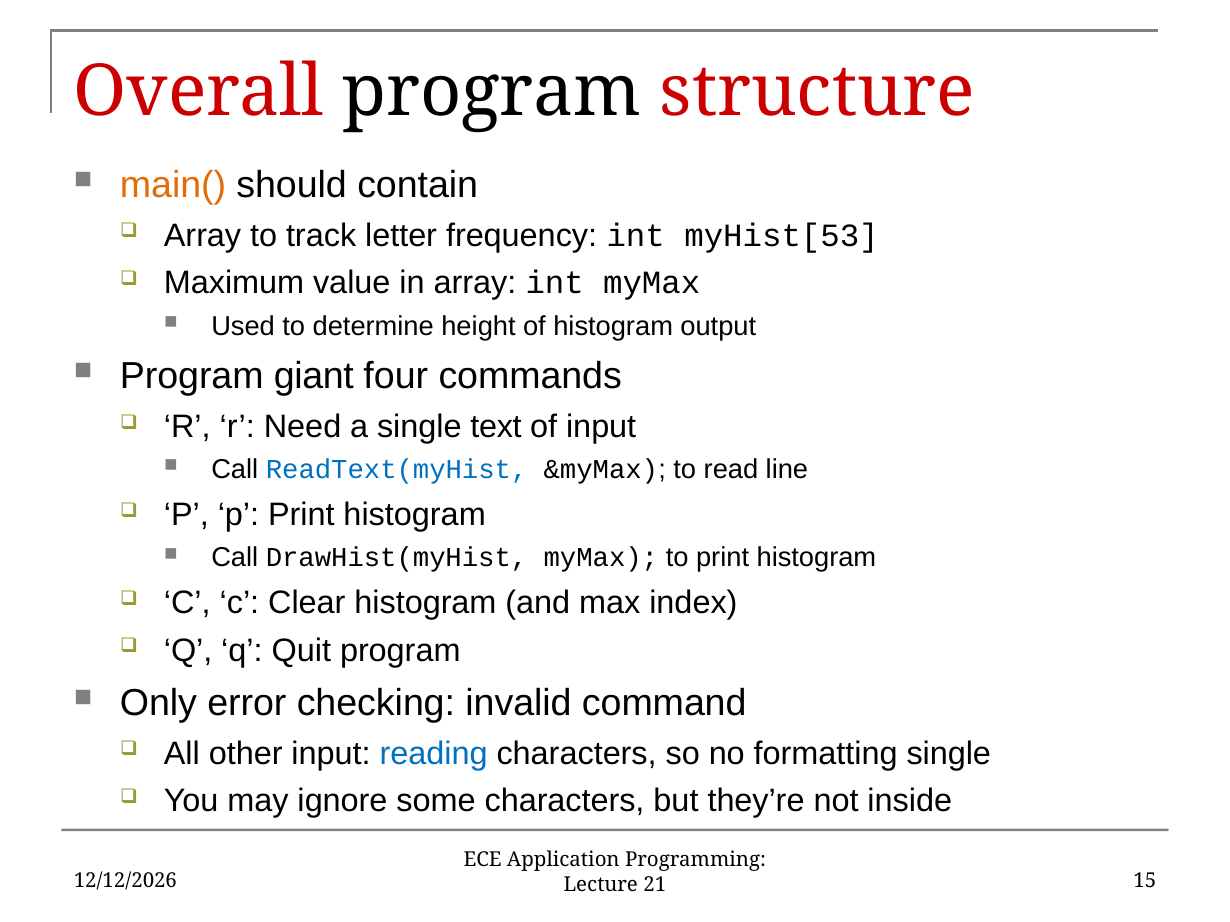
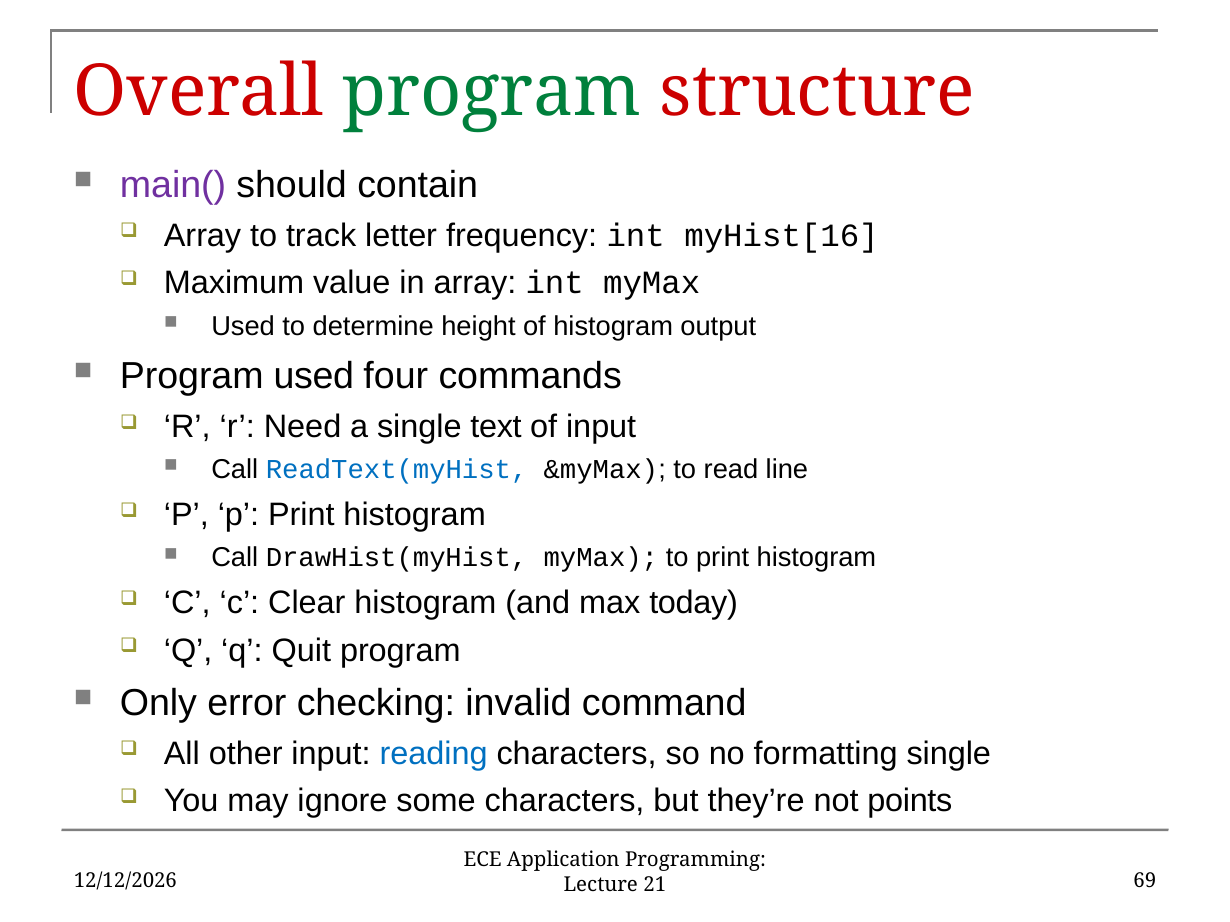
program colour: black -> green (492, 92)
main( colour: orange -> purple (173, 185)
myHist[53: myHist[53 -> myHist[16 (782, 236)
Program giant: giant -> used (314, 376)
index: index -> today (694, 603)
inside: inside -> points (910, 802)
15: 15 -> 69 (1145, 881)
